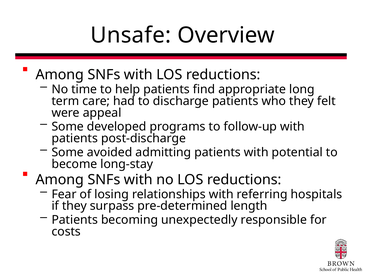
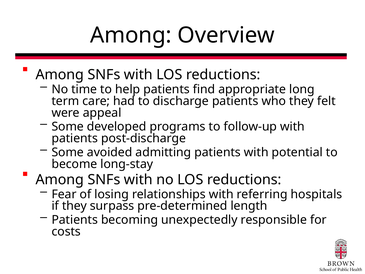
Unsafe: Unsafe -> Among (131, 35)
